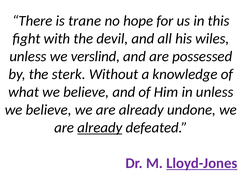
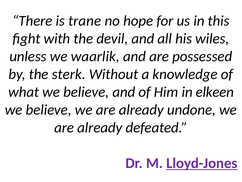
verslind: verslind -> waarlik (95, 56)
in unless: unless -> elkeen (215, 92)
already underline: present -> none (100, 127)
